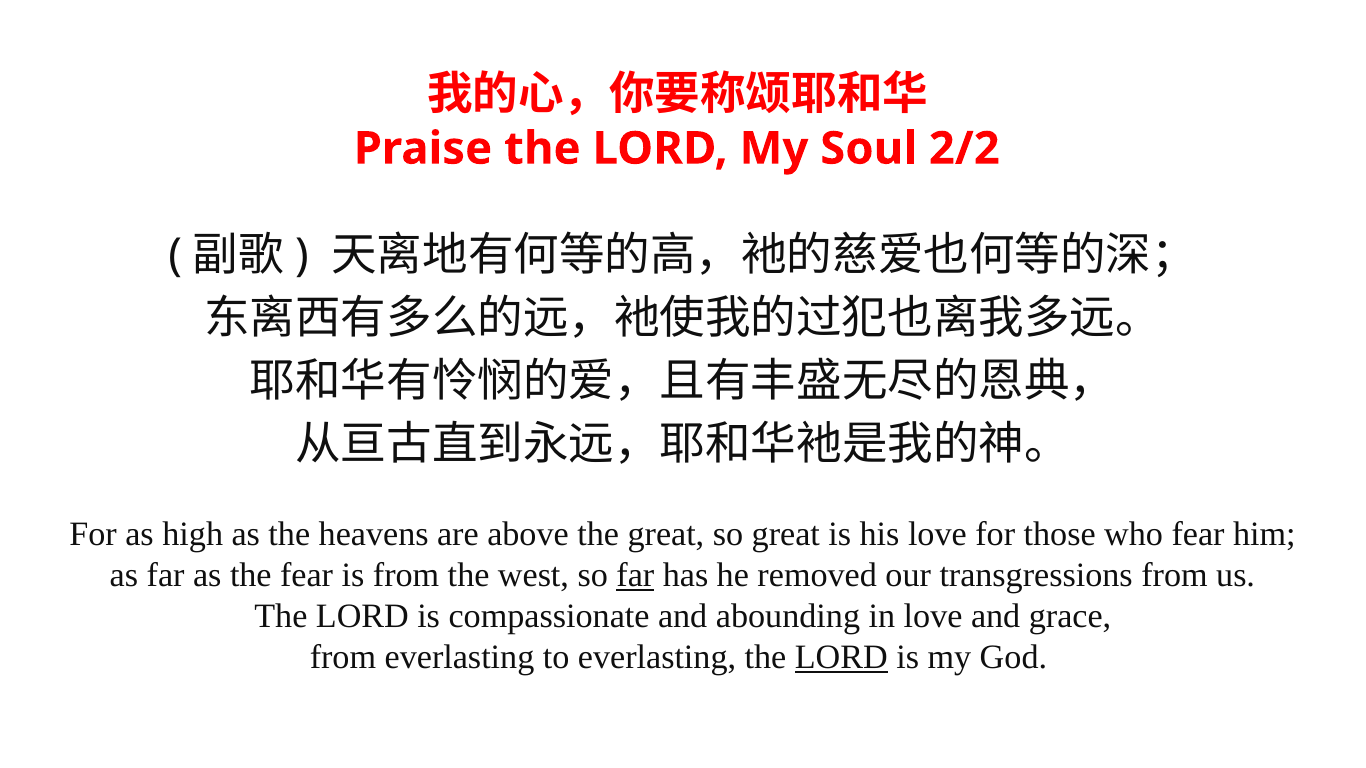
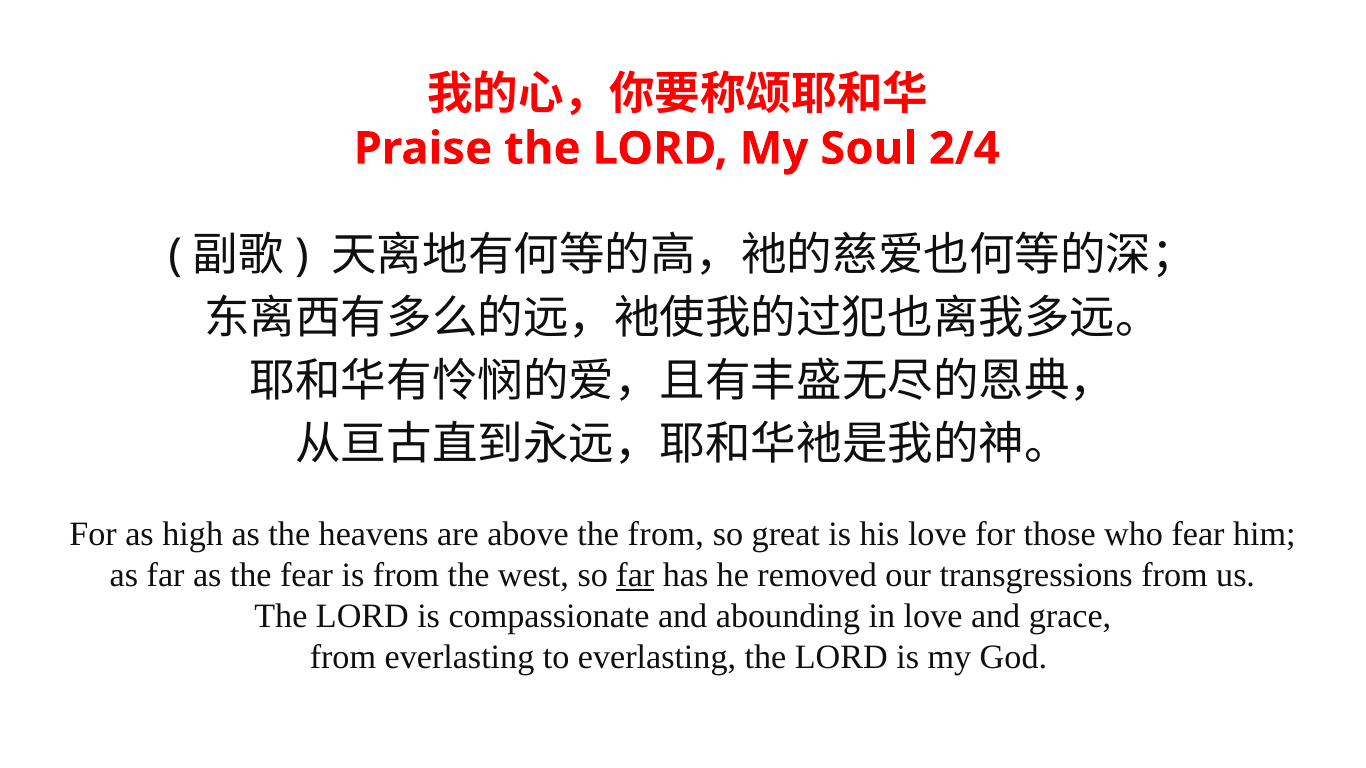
2/2: 2/2 -> 2/4 (964, 149)
the great: great -> from (666, 535)
LORD underline: present -> none (841, 658)
